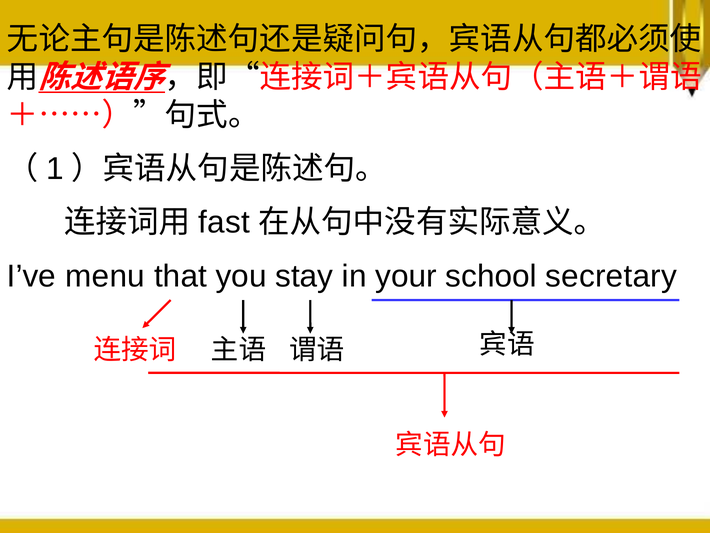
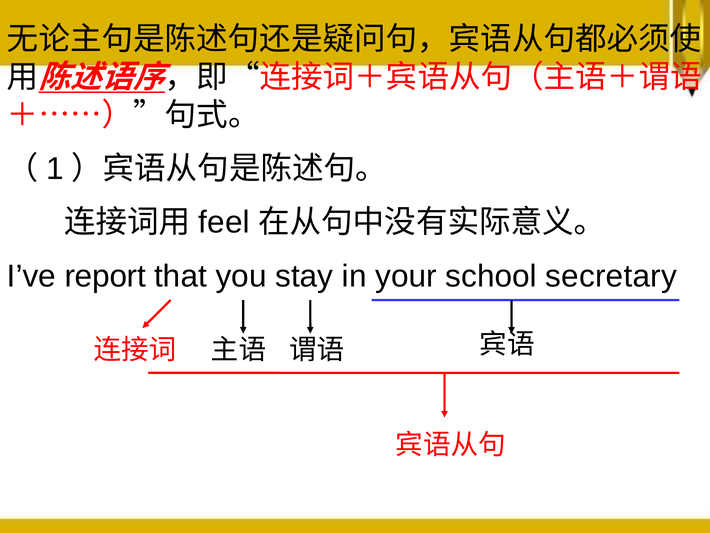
fast: fast -> feel (224, 222)
menu: menu -> report (105, 276)
